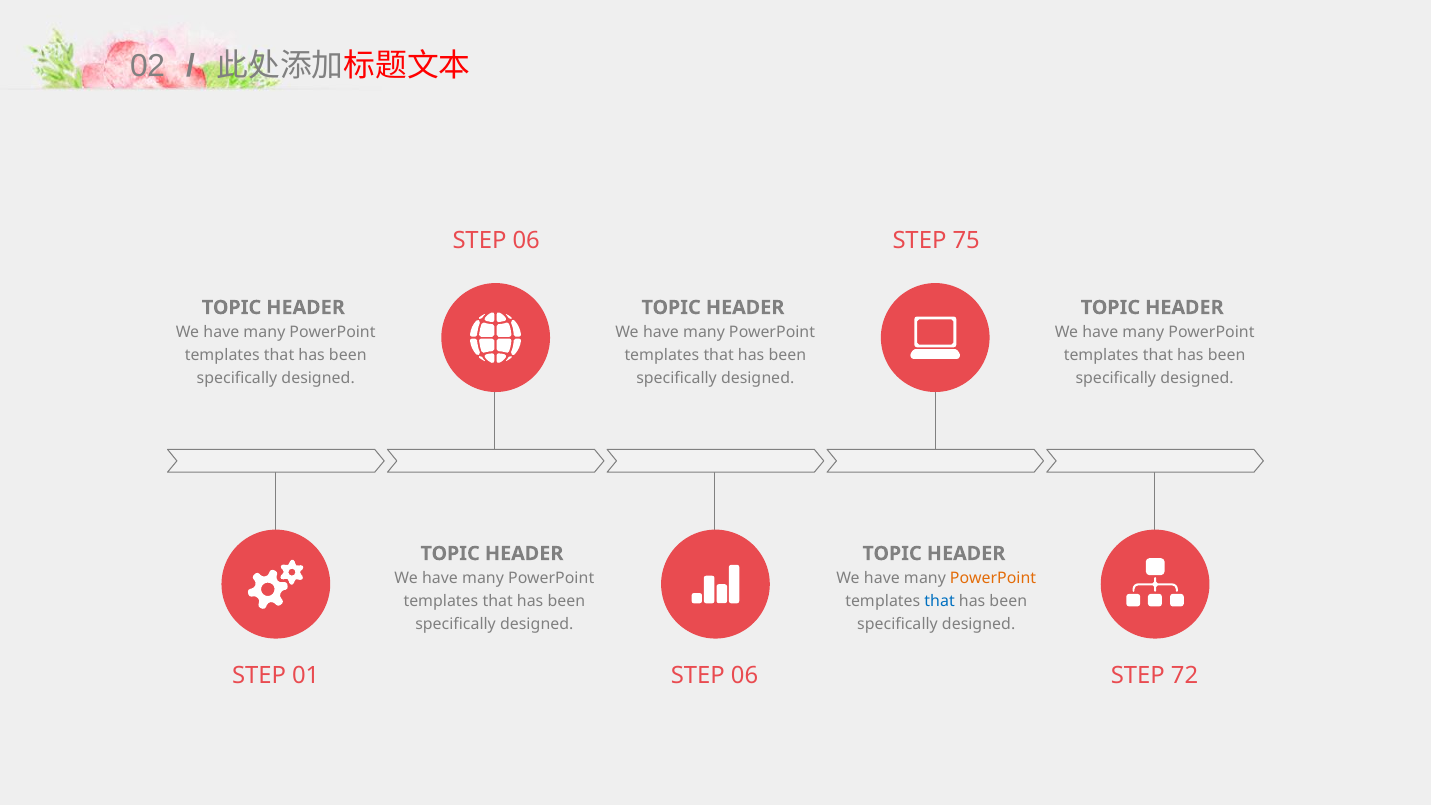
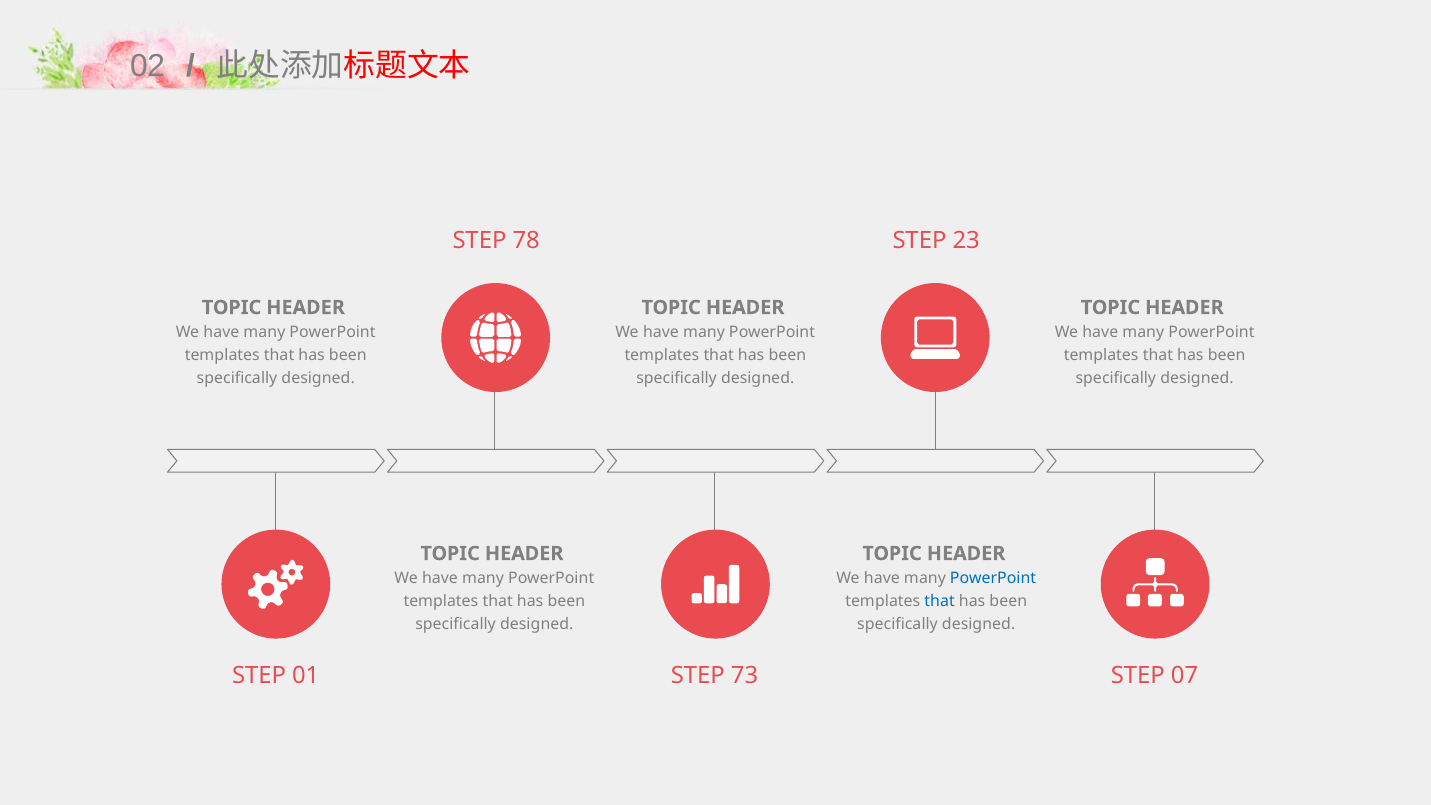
06: 06 -> 78 (526, 241)
75: 75 -> 23 (966, 241)
PowerPoint colour: orange -> blue (993, 579)
01 STEP 06: 06 -> 73 (745, 676)
72: 72 -> 07 (1185, 676)
